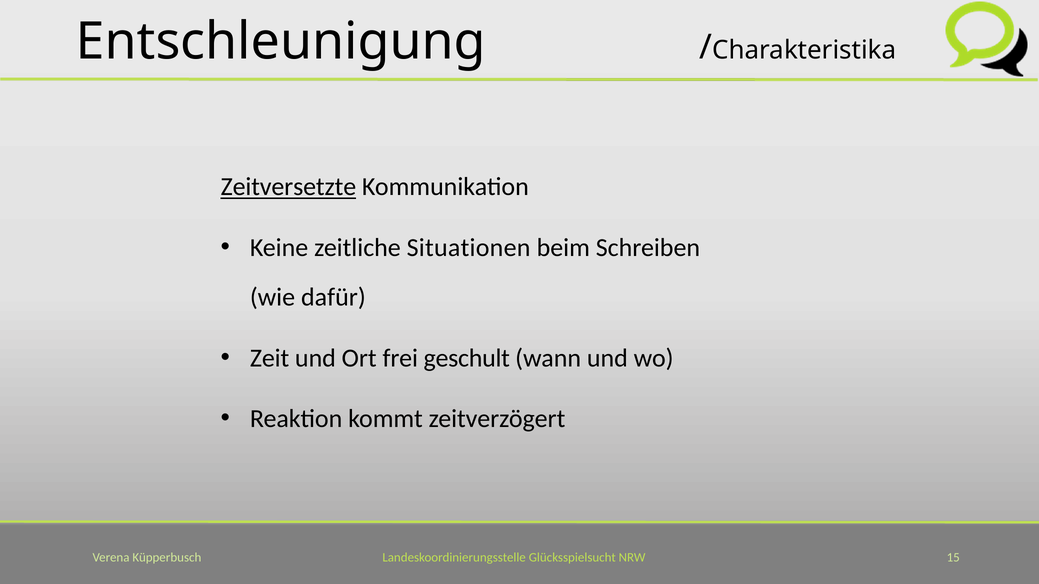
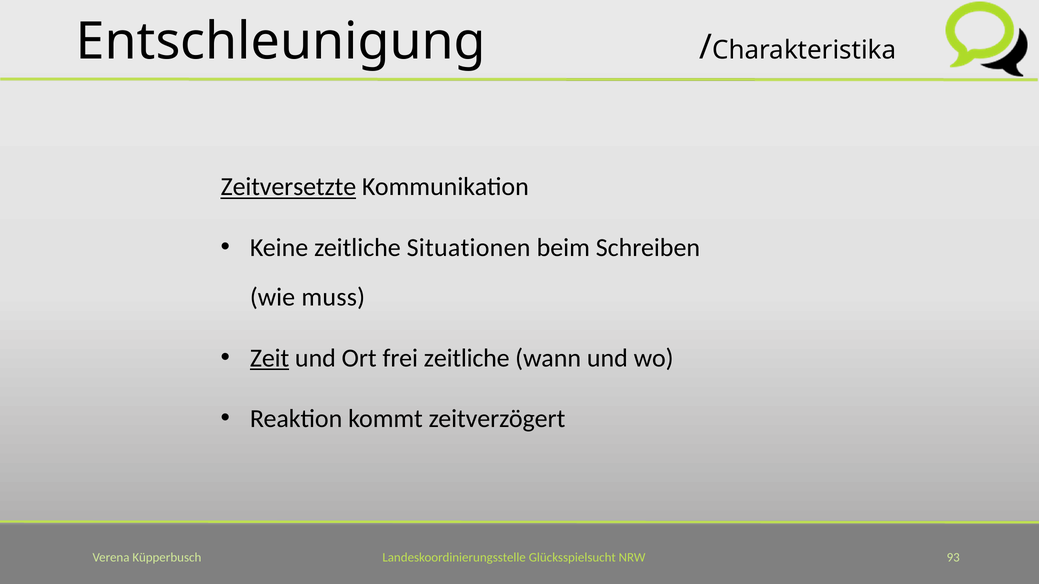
dafür: dafür -> muss (333, 298)
Zeit underline: none -> present (270, 358)
frei geschult: geschult -> zeitliche (467, 358)
15: 15 -> 93 (953, 558)
